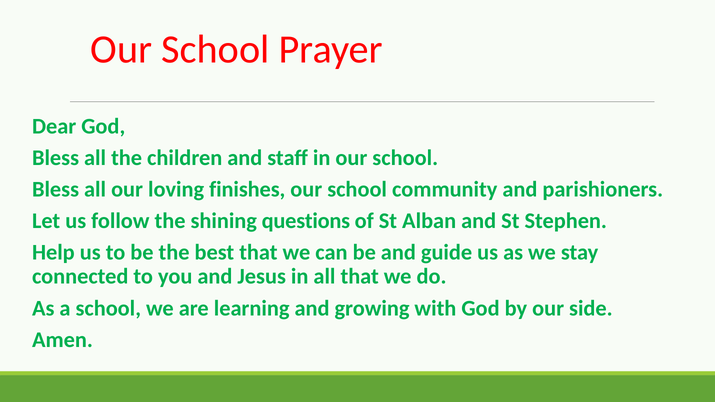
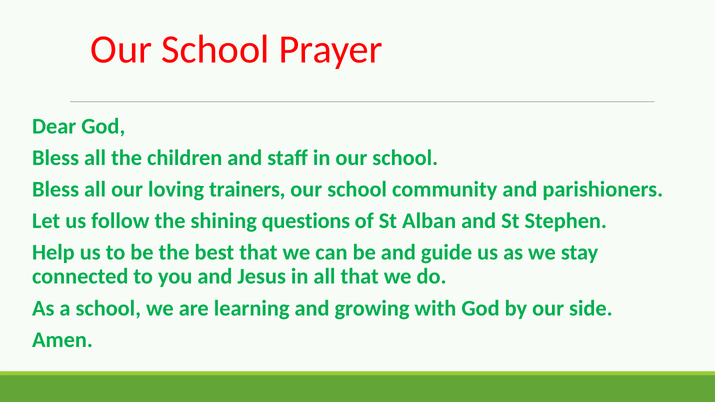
finishes: finishes -> trainers (247, 190)
